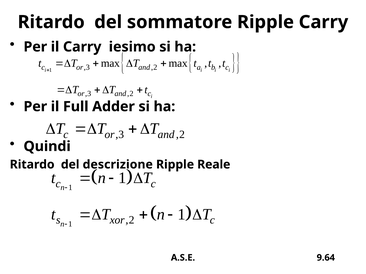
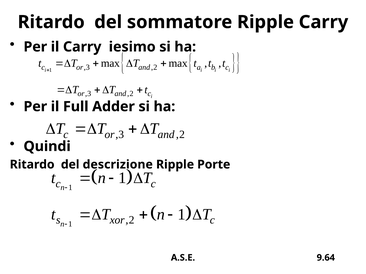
Reale: Reale -> Porte (214, 165)
